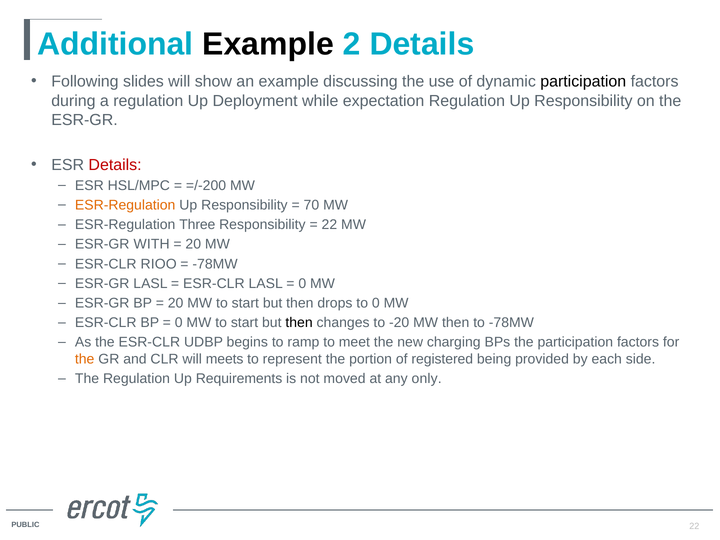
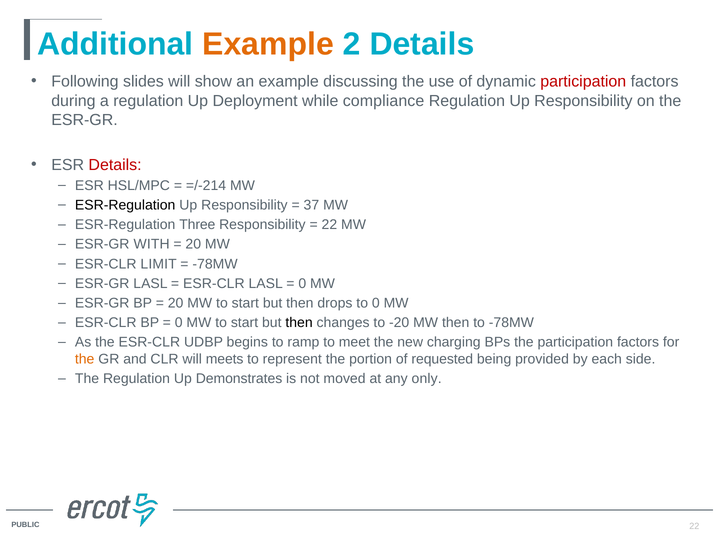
Example colour: black -> orange (268, 44)
participation colour: black -> red (583, 82)
expectation: expectation -> compliance (384, 101)
=/-200: =/-200 -> =/-214 (206, 185)
ESR-Regulation colour: orange -> black (125, 205)
70: 70 -> 37 (311, 205)
RIOO: RIOO -> LIMIT (159, 264)
registered: registered -> requested (442, 359)
Requirements: Requirements -> Demonstrates (239, 379)
